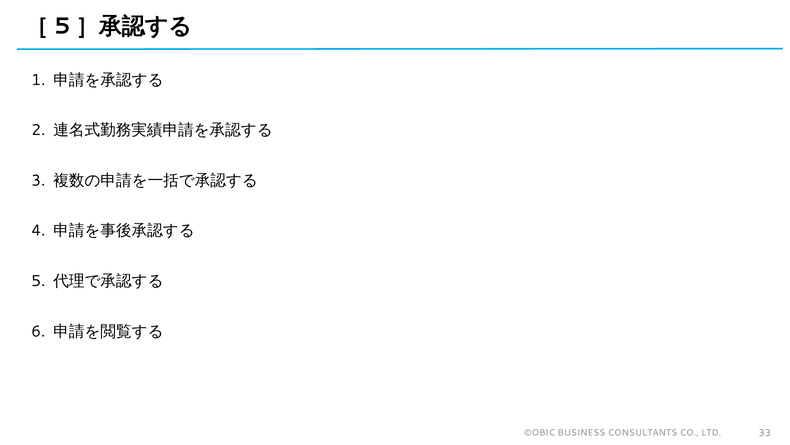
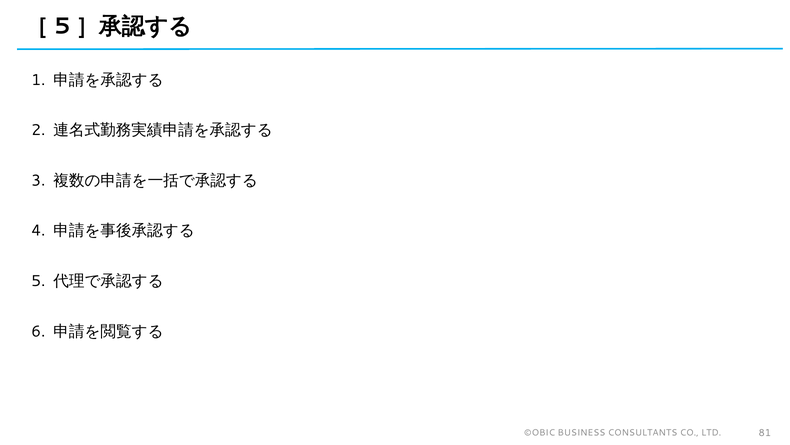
33: 33 -> 81 (765, 432)
